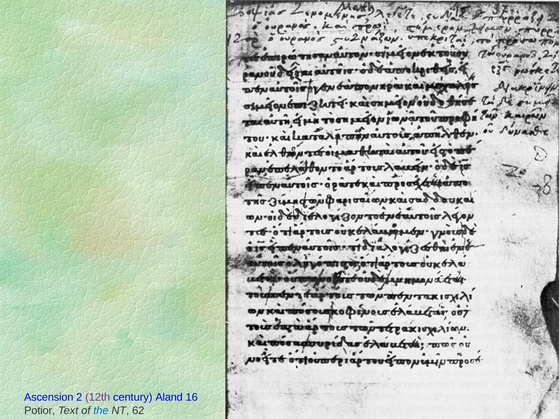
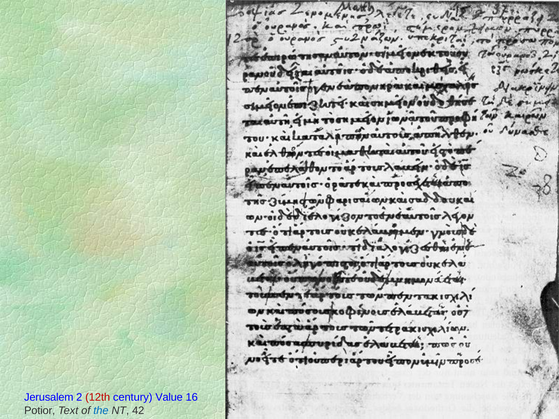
Ascension: Ascension -> Jerusalem (49, 398)
12th colour: purple -> red (98, 398)
Aland: Aland -> Value (169, 398)
62: 62 -> 42 (138, 411)
